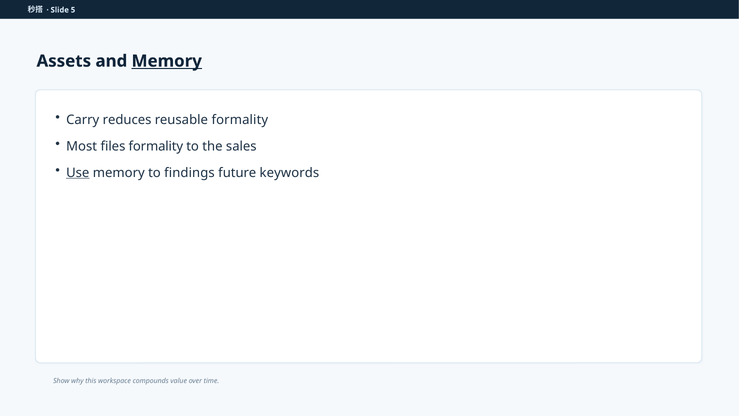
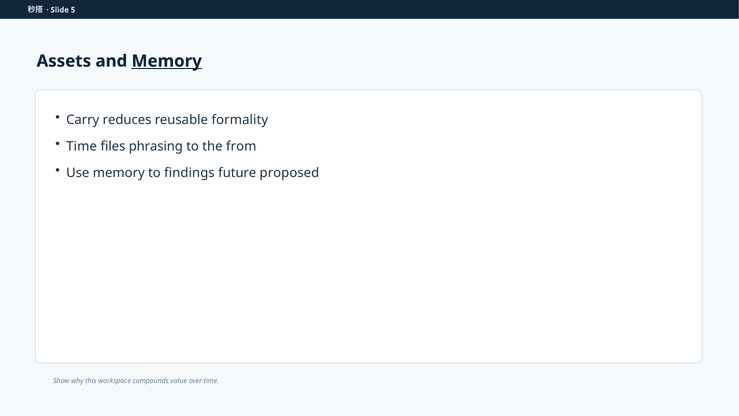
Most: Most -> Time (82, 146)
files formality: formality -> phrasing (156, 146)
sales: sales -> from (241, 146)
Use underline: present -> none (78, 173)
keywords: keywords -> proposed (289, 173)
